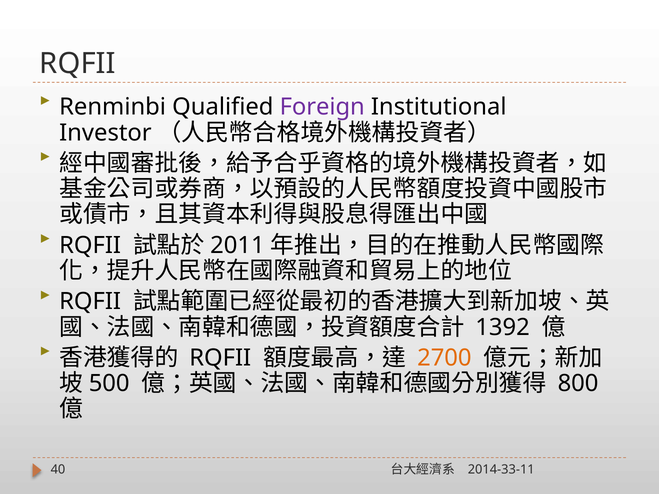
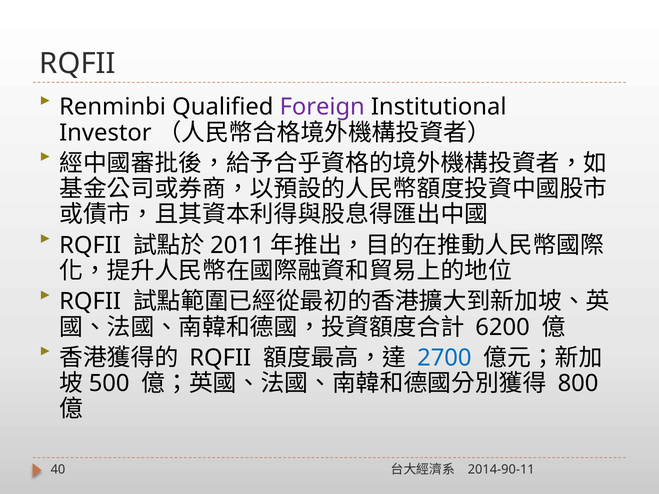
1392: 1392 -> 6200 (503, 327)
2700 colour: orange -> blue (444, 358)
2014-33-11: 2014-33-11 -> 2014-90-11 (501, 470)
